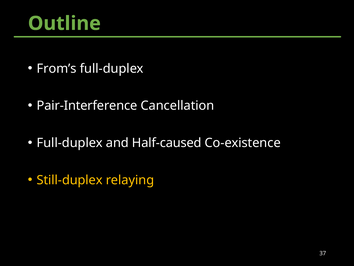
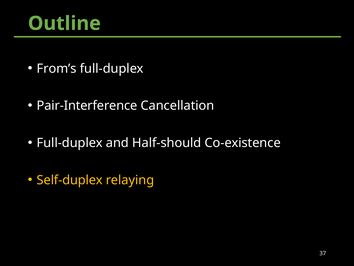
Half-caused: Half-caused -> Half-should (167, 143)
Still-duplex: Still-duplex -> Self-duplex (70, 180)
